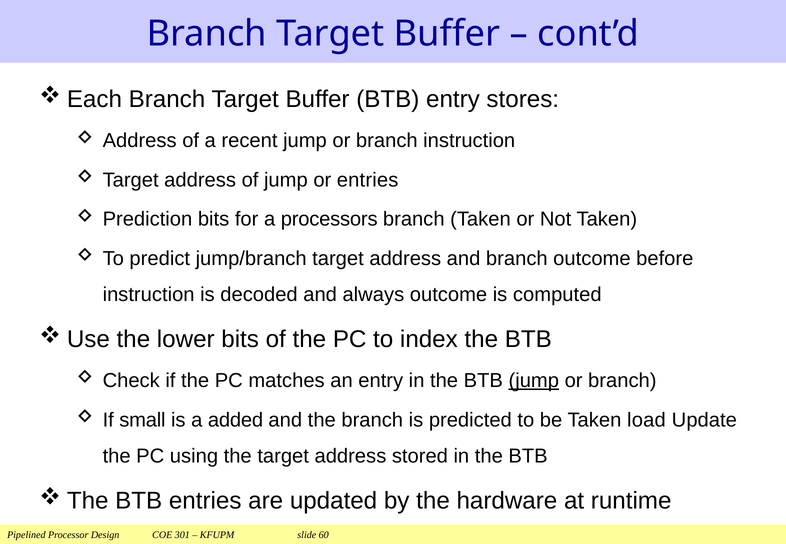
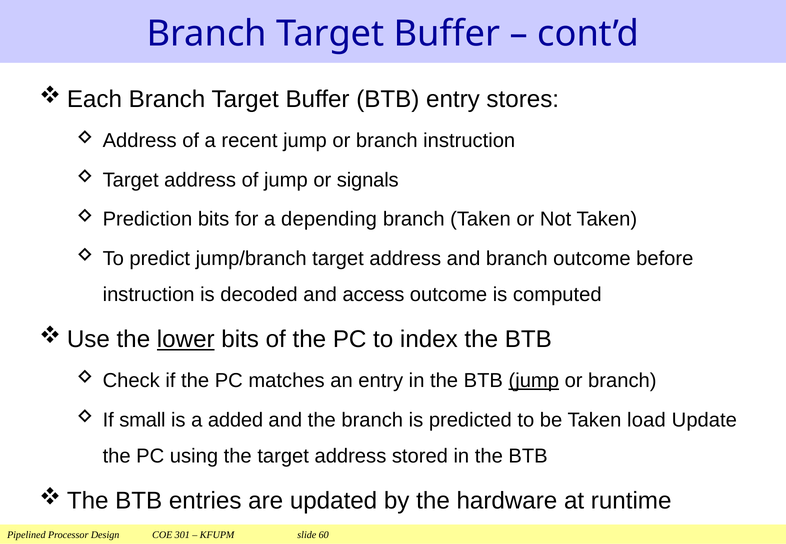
or entries: entries -> signals (368, 180)
processors: processors -> depending (329, 219)
always: always -> access (373, 295)
lower underline: none -> present (186, 339)
